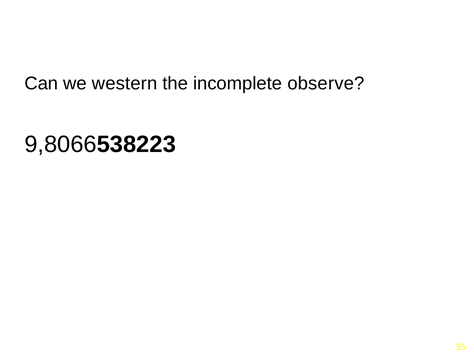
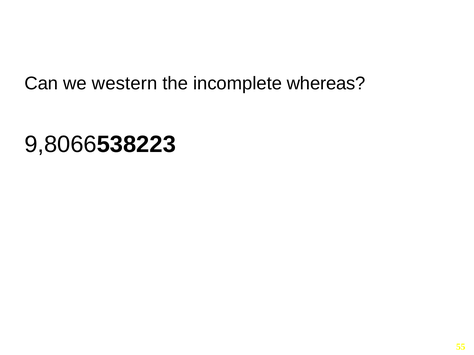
observe: observe -> whereas (326, 83)
